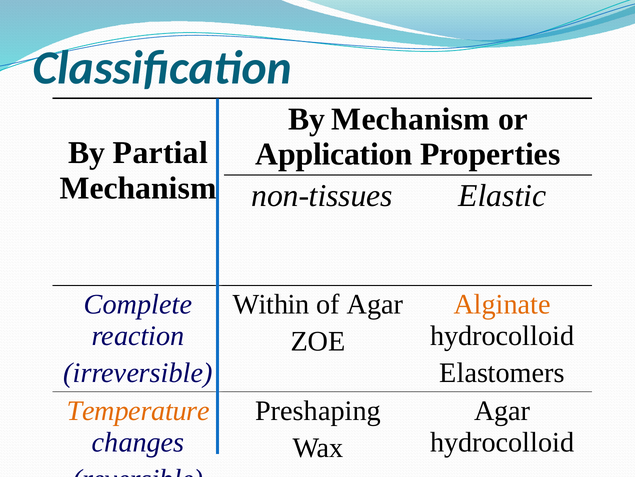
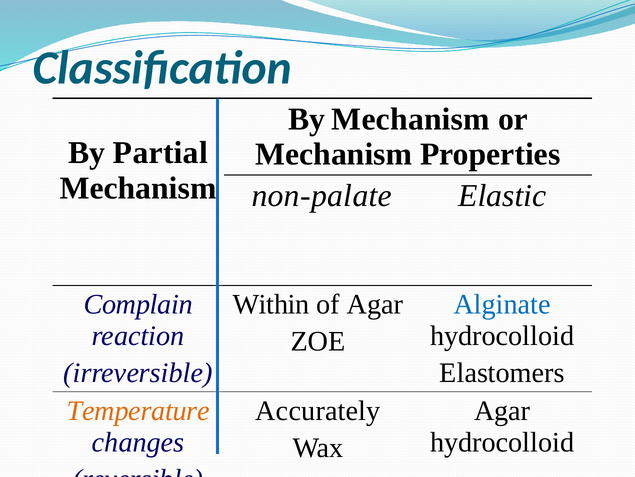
Application: Application -> Mechanism (334, 154)
non-tissues: non-tissues -> non-palate (322, 196)
Complete: Complete -> Complain (138, 304)
Alginate colour: orange -> blue (502, 304)
Preshaping: Preshaping -> Accurately (318, 410)
